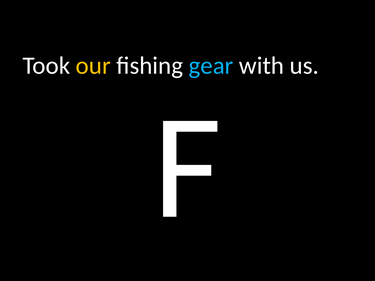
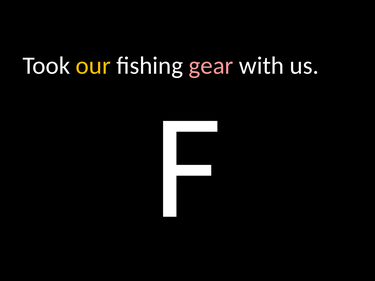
gear colour: light blue -> pink (211, 66)
